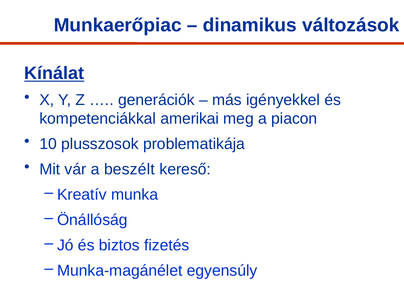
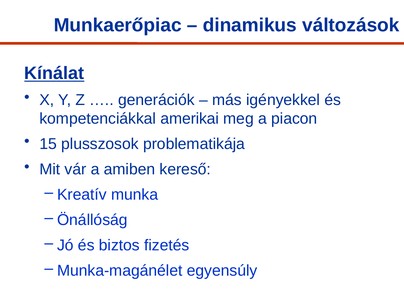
10: 10 -> 15 (48, 144)
beszélt: beszélt -> amiben (130, 169)
